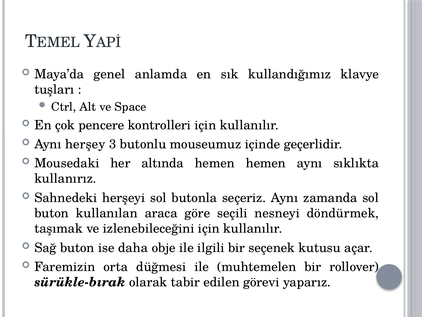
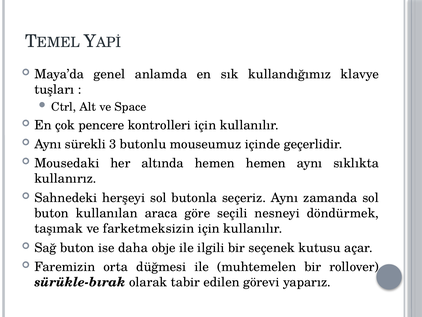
herşey: herşey -> sürekli (85, 144)
izlenebileceğini: izlenebileceğini -> farketmeksizin (149, 228)
